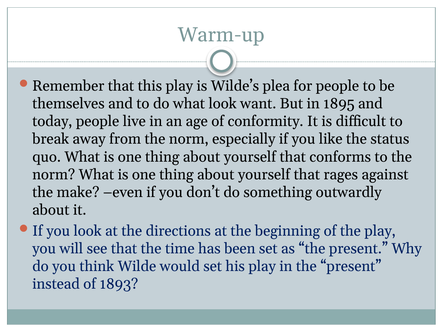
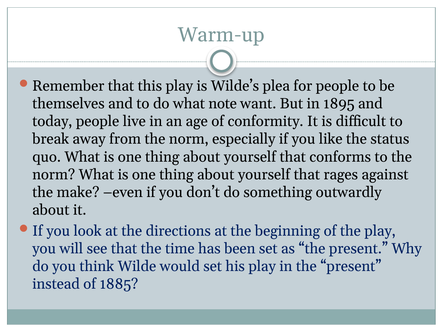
what look: look -> note (223, 104)
1893: 1893 -> 1885 (119, 284)
